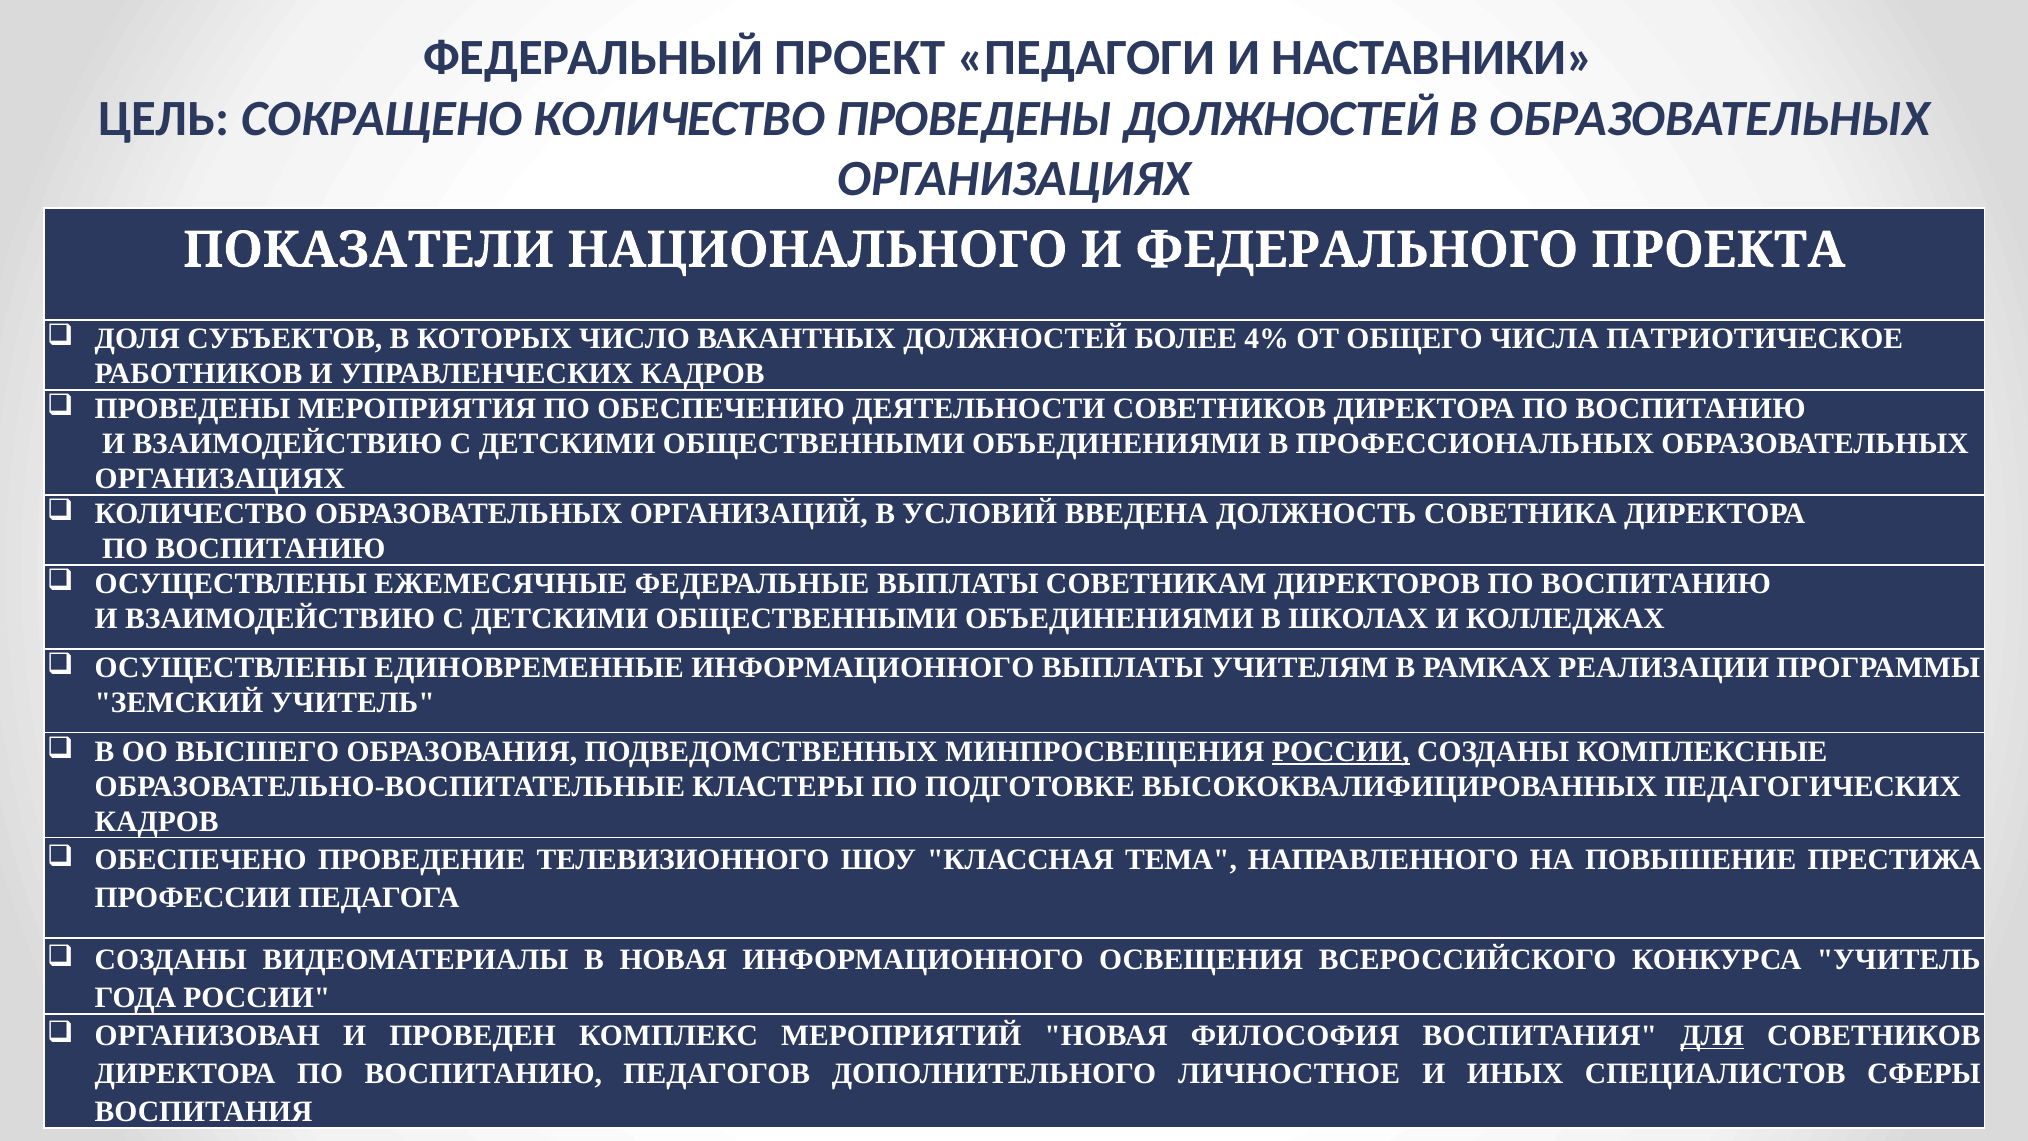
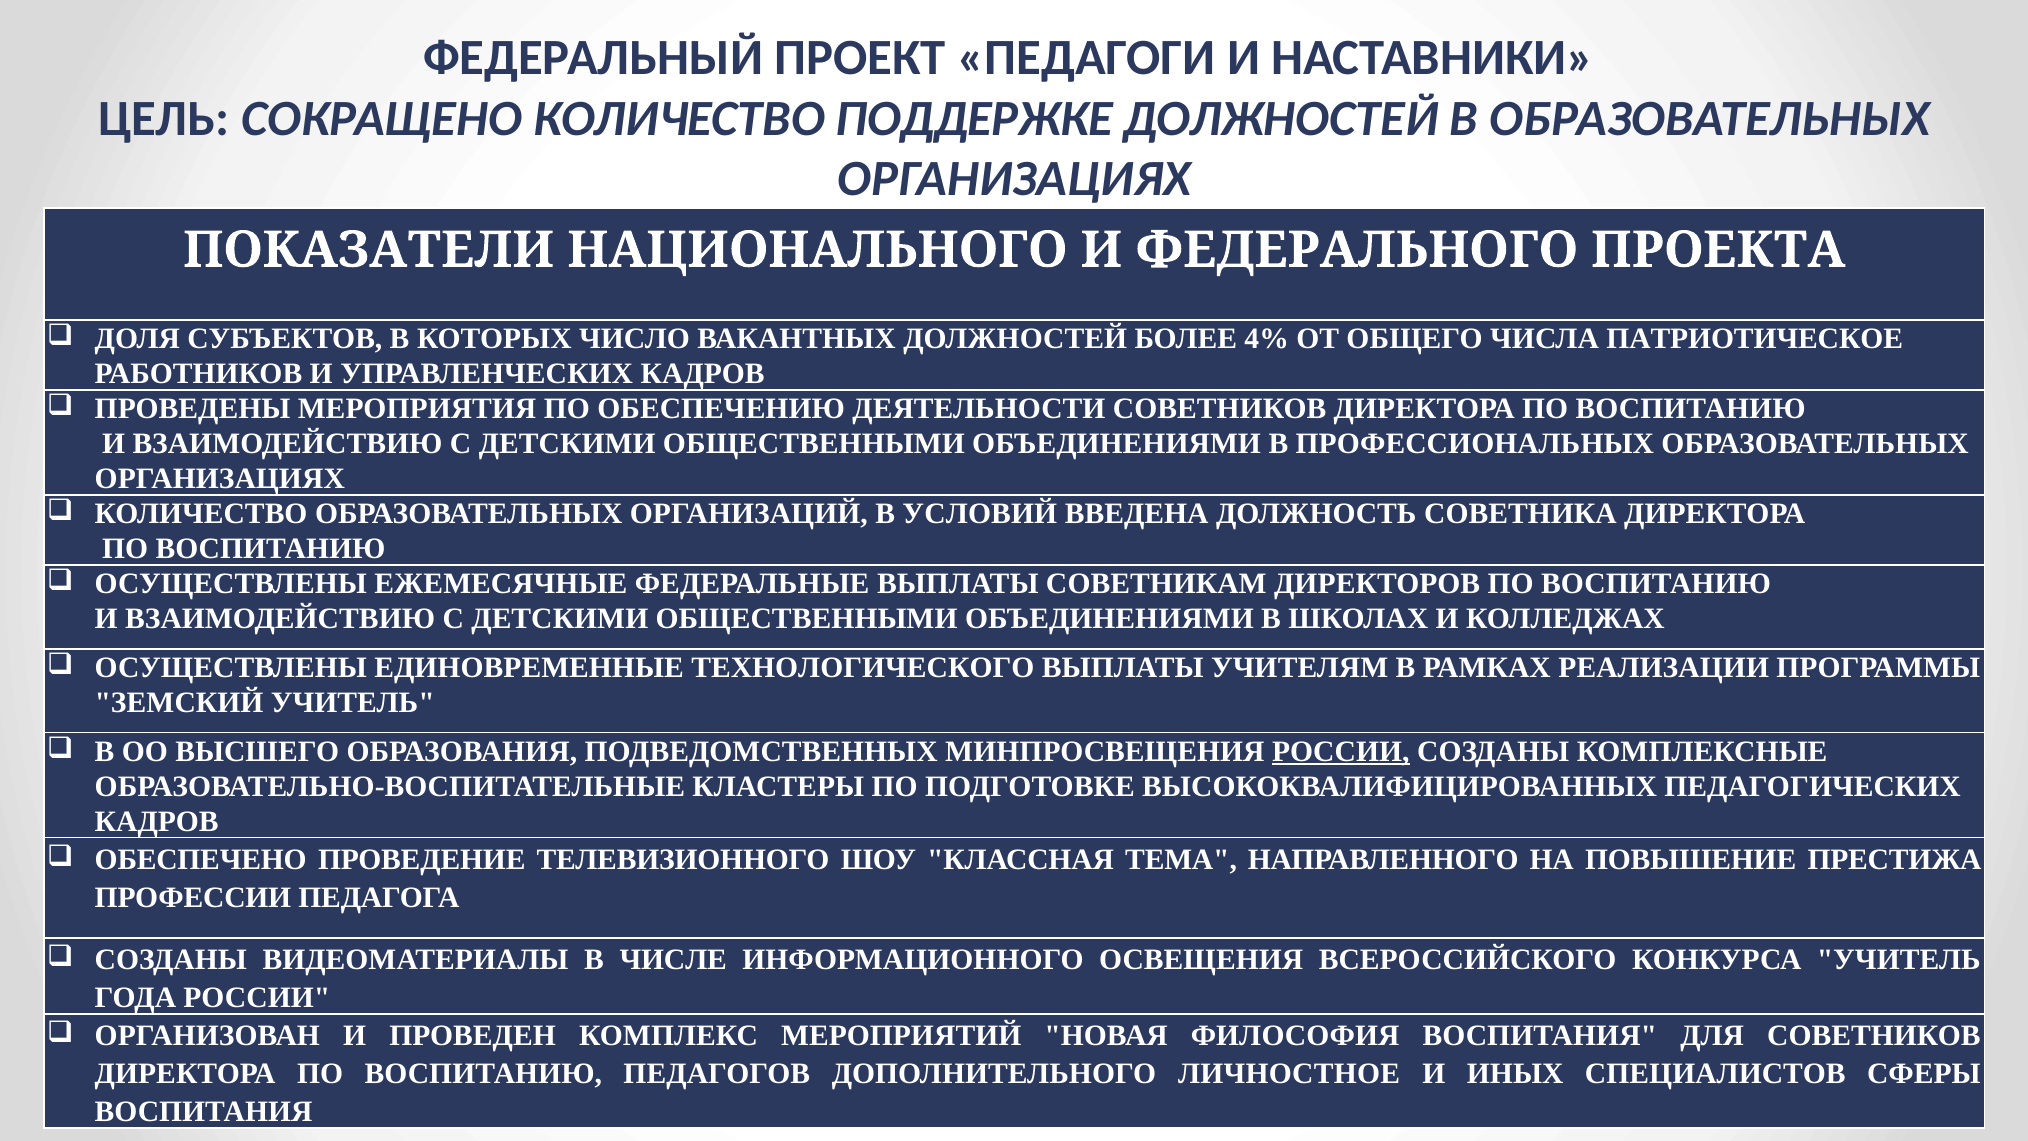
КОЛИЧЕСТВО ПРОВЕДЕНЫ: ПРОВЕДЕНЫ -> ПОДДЕРЖКЕ (974, 118)
ЕДИНОВРЕМЕННЫЕ ИНФОРМАЦИОННОГО: ИНФОРМАЦИОННОГО -> ТЕХНОЛОГИЧЕСКОГО (863, 667)
В НОВАЯ: НОВАЯ -> ЧИСЛЕ (673, 960)
ДЛЯ underline: present -> none (1712, 1036)
